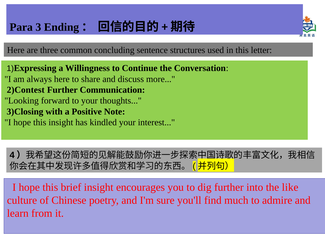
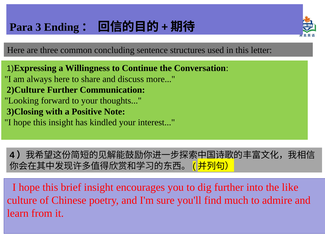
2)Contest: 2)Contest -> 2)Culture (26, 90)
